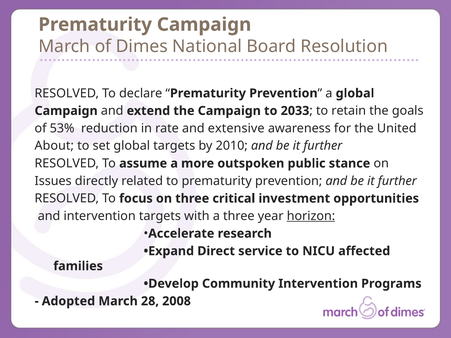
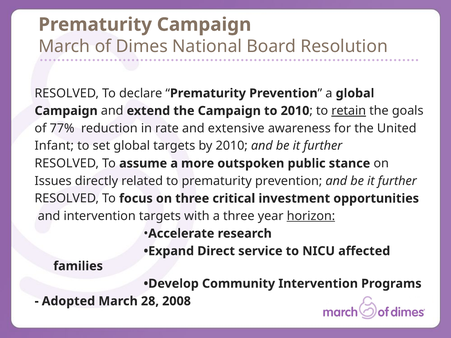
to 2033: 2033 -> 2010 (295, 111)
retain underline: none -> present (349, 111)
53%: 53% -> 77% (62, 128)
About: About -> Infant (54, 146)
